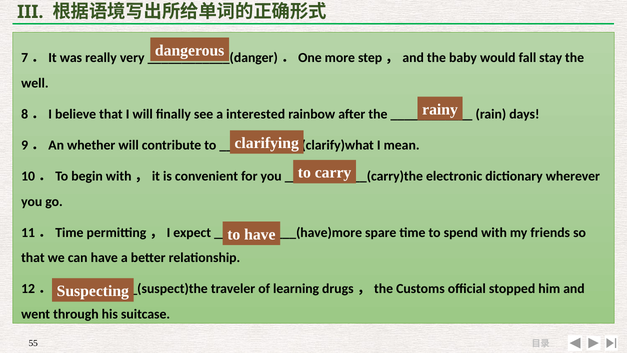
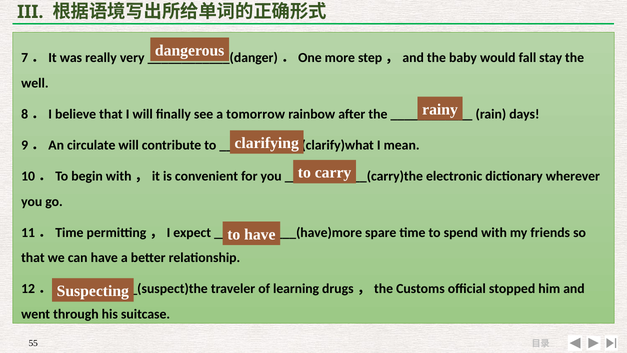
interested: interested -> tomorrow (256, 114)
whether: whether -> circulate (91, 145)
